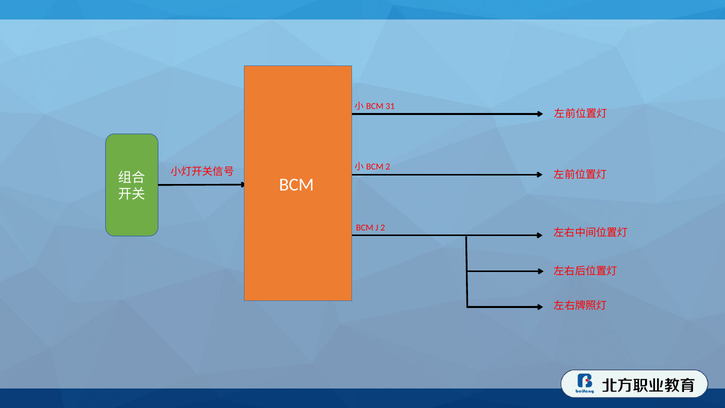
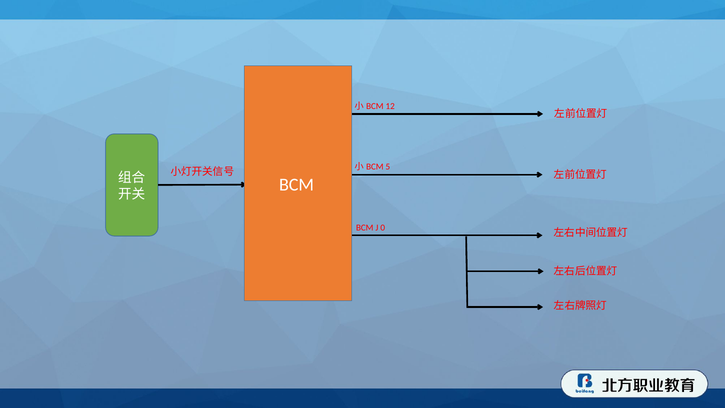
31: 31 -> 12 (390, 106)
2: 2 -> 5 (388, 167)
J 2: 2 -> 0 (383, 228)
